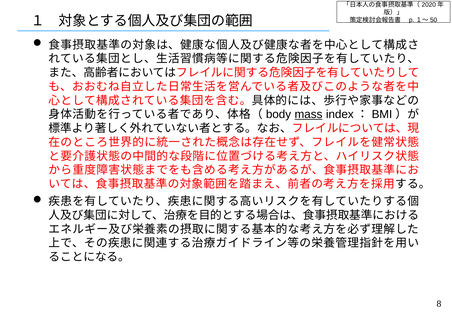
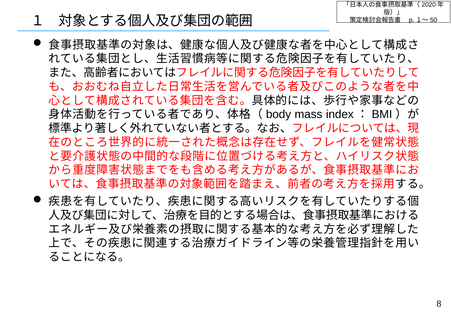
mass underline: present -> none (309, 114)
